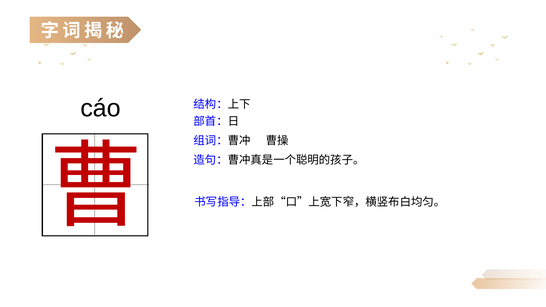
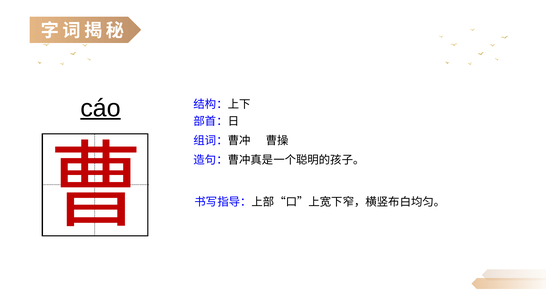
cáo underline: none -> present (100, 108)
